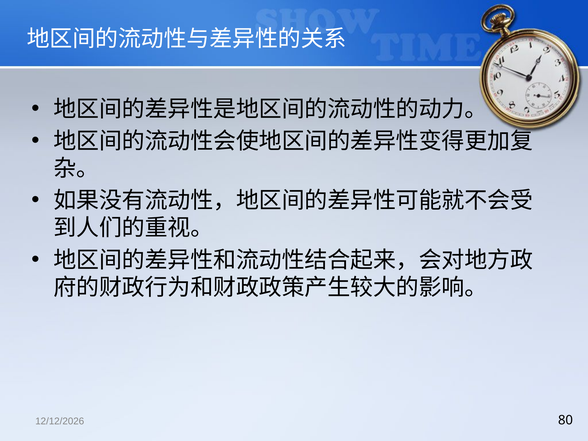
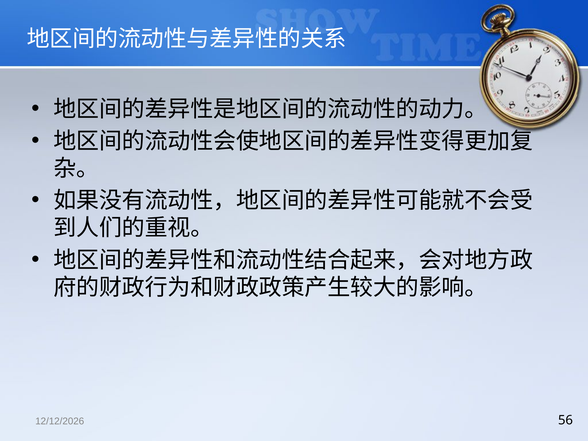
80: 80 -> 56 (566, 420)
